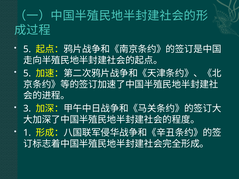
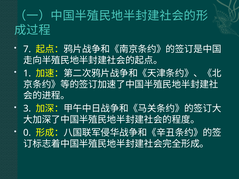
5: 5 -> 7 (27, 49)
5: 5 -> 1 (27, 73)
1: 1 -> 0 (27, 133)
